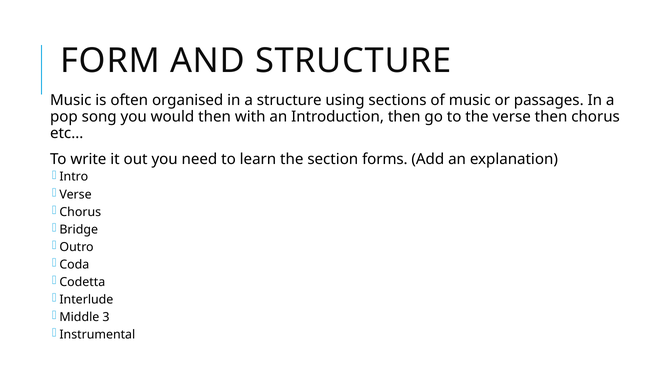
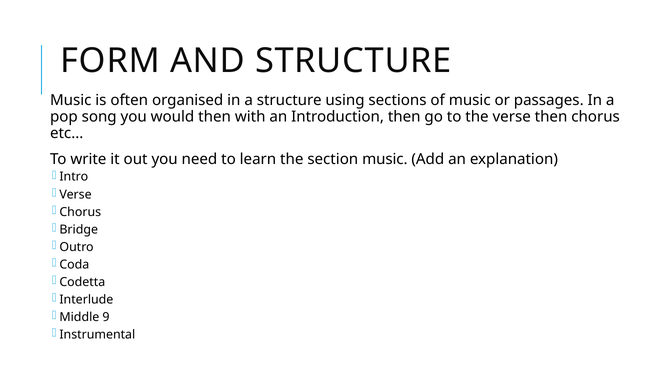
section forms: forms -> music (385, 159)
3: 3 -> 9 (106, 317)
